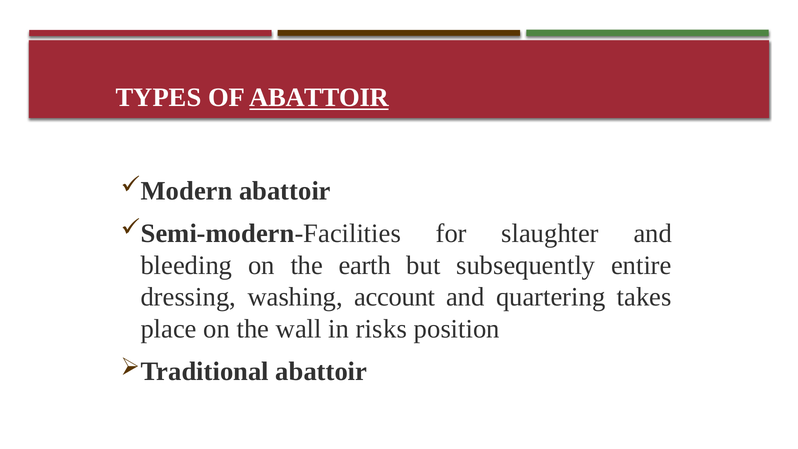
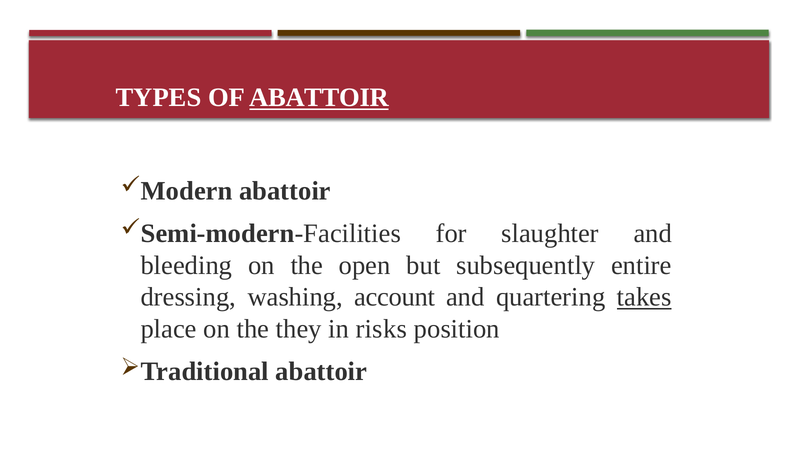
earth: earth -> open (365, 265)
takes underline: none -> present (644, 297)
wall: wall -> they (299, 329)
